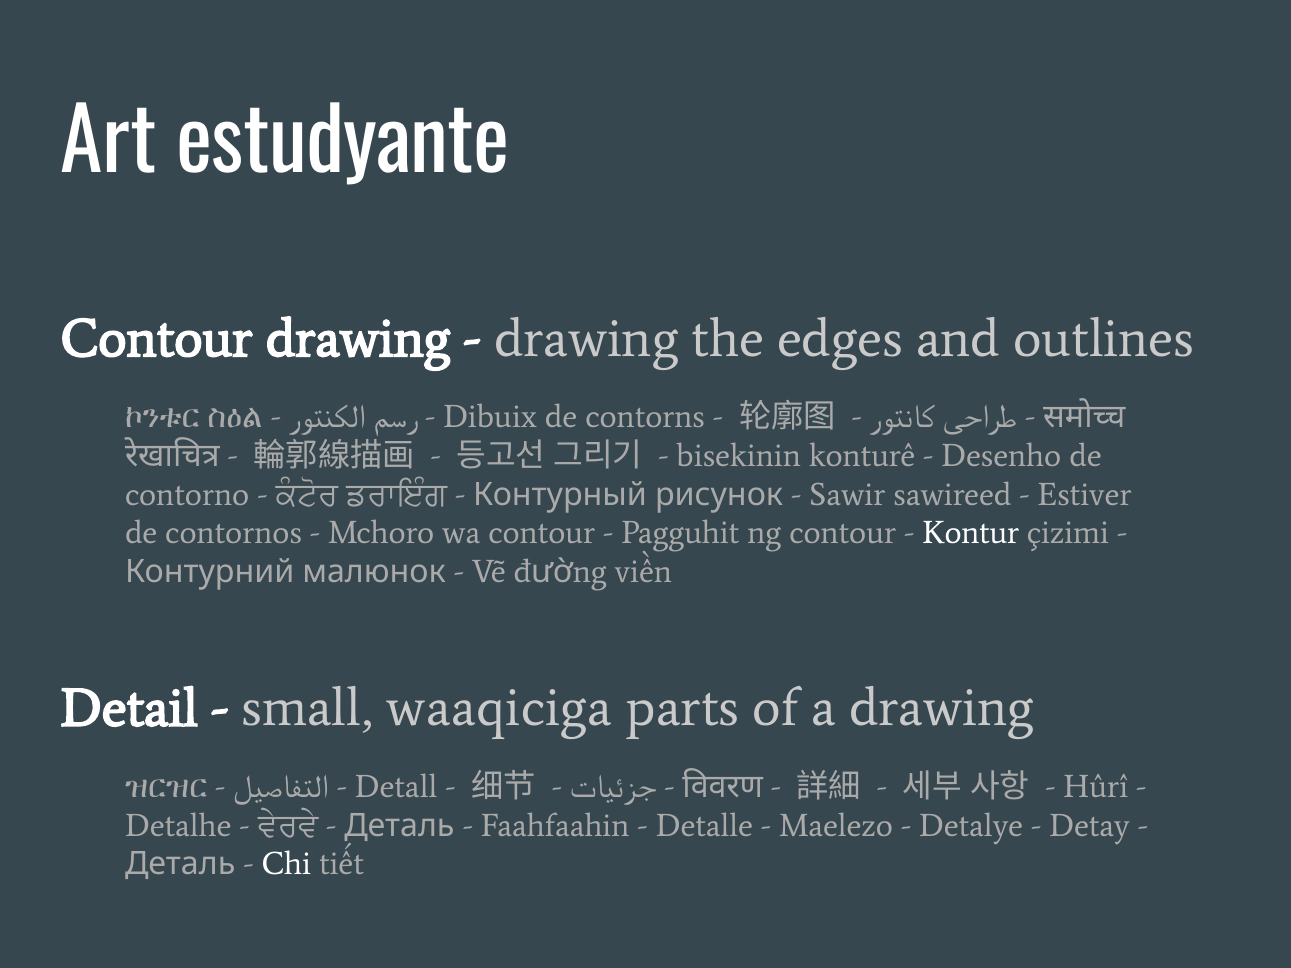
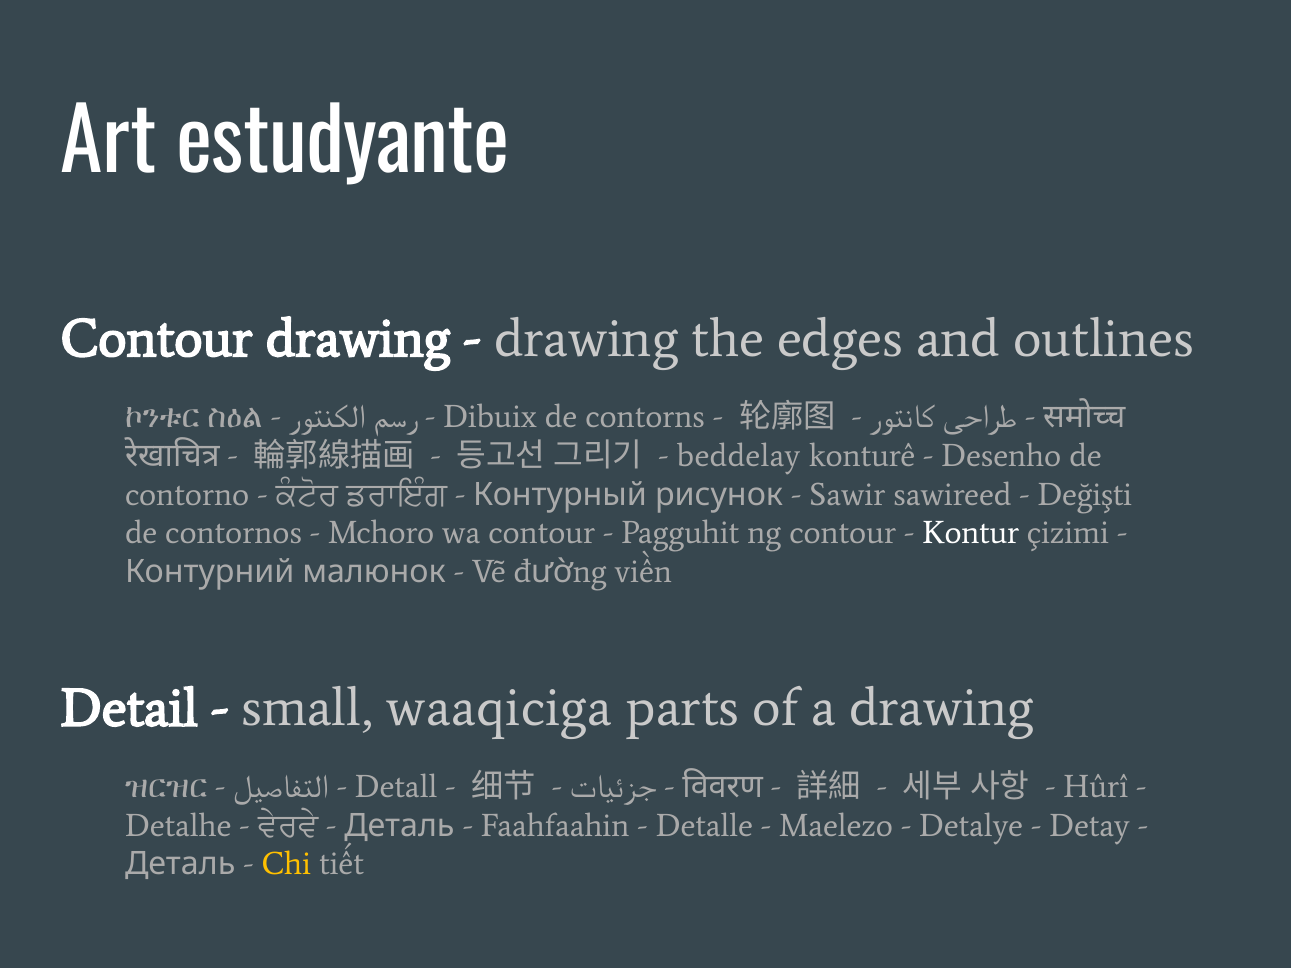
bisekinin: bisekinin -> beddelay (739, 456)
Estiver: Estiver -> Değişti (1085, 495)
Chi colour: white -> yellow (286, 864)
